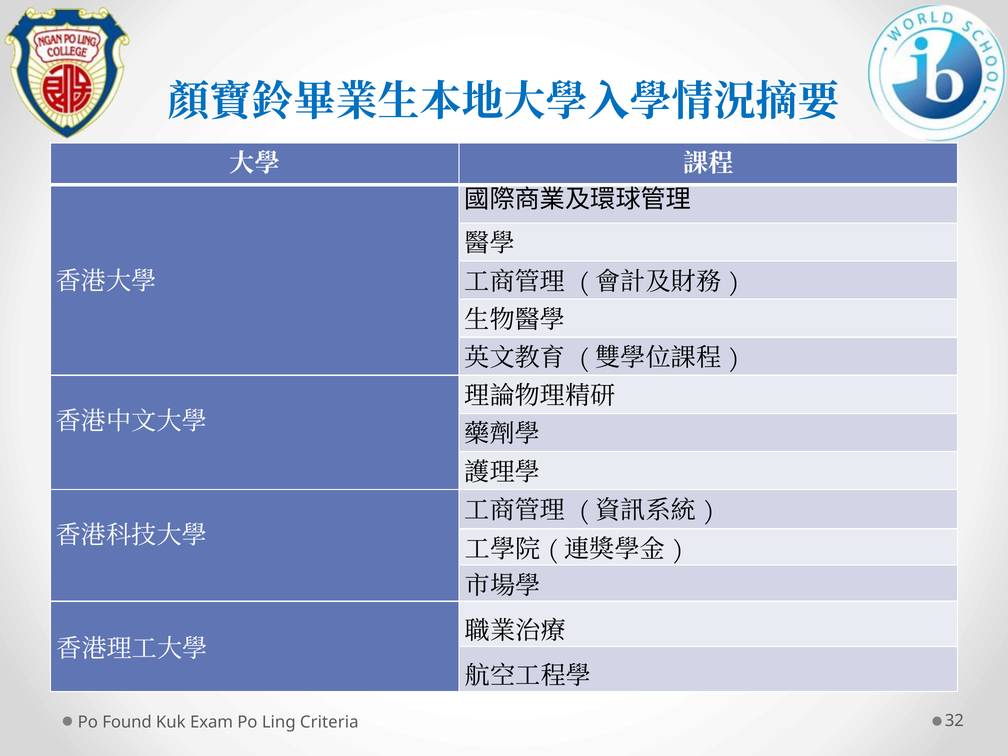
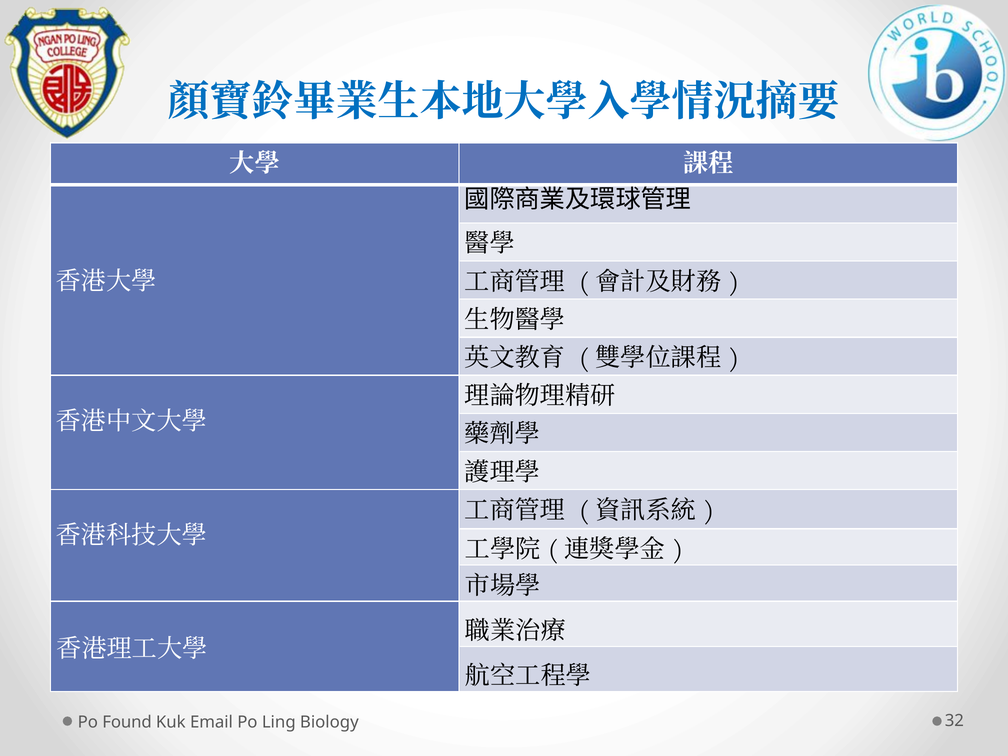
Exam: Exam -> Email (212, 722)
Criteria: Criteria -> Biology (329, 722)
